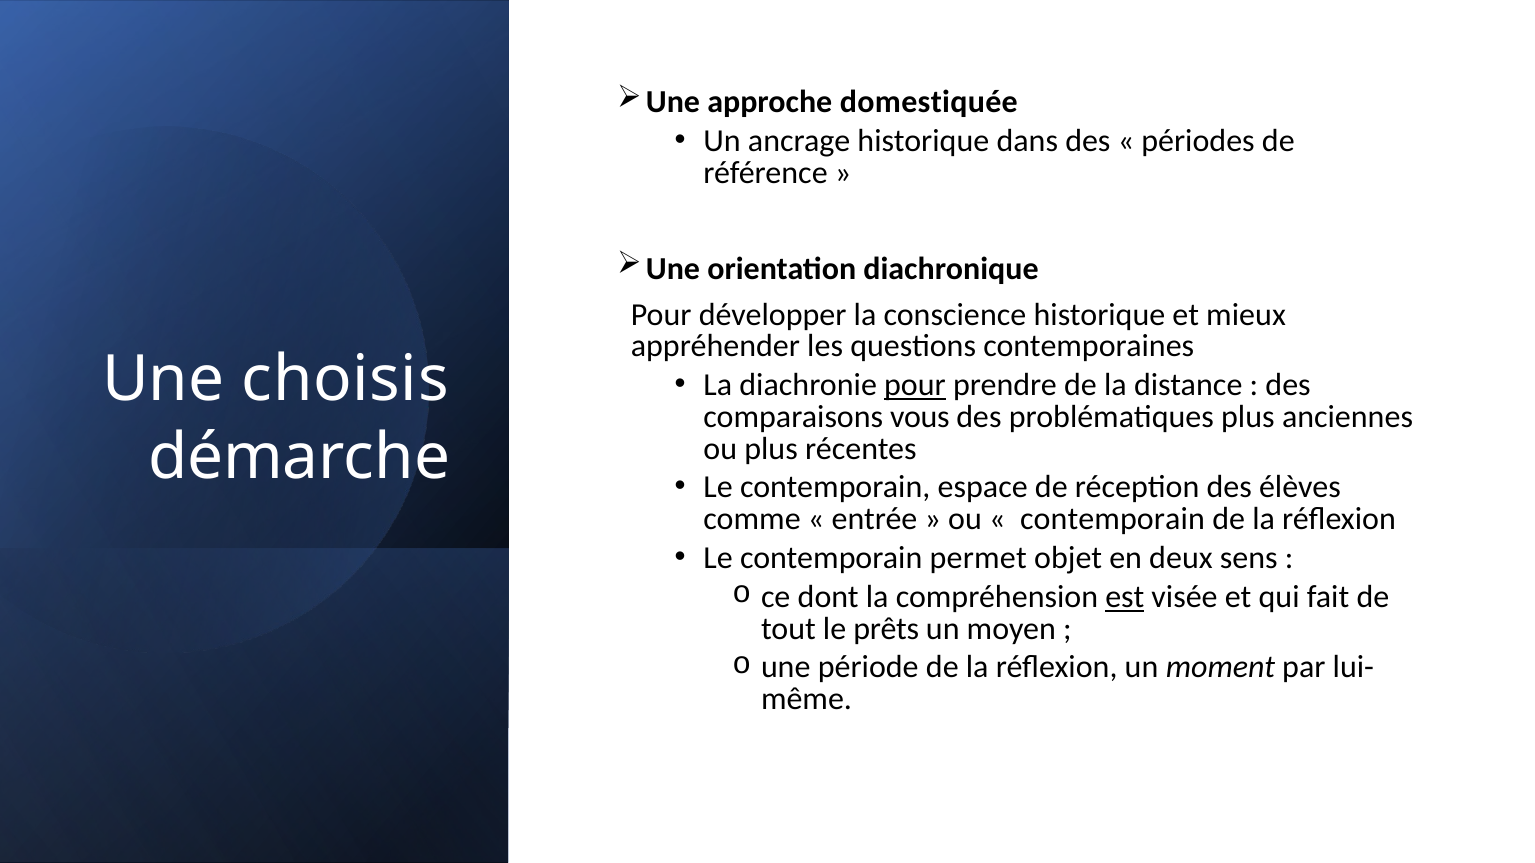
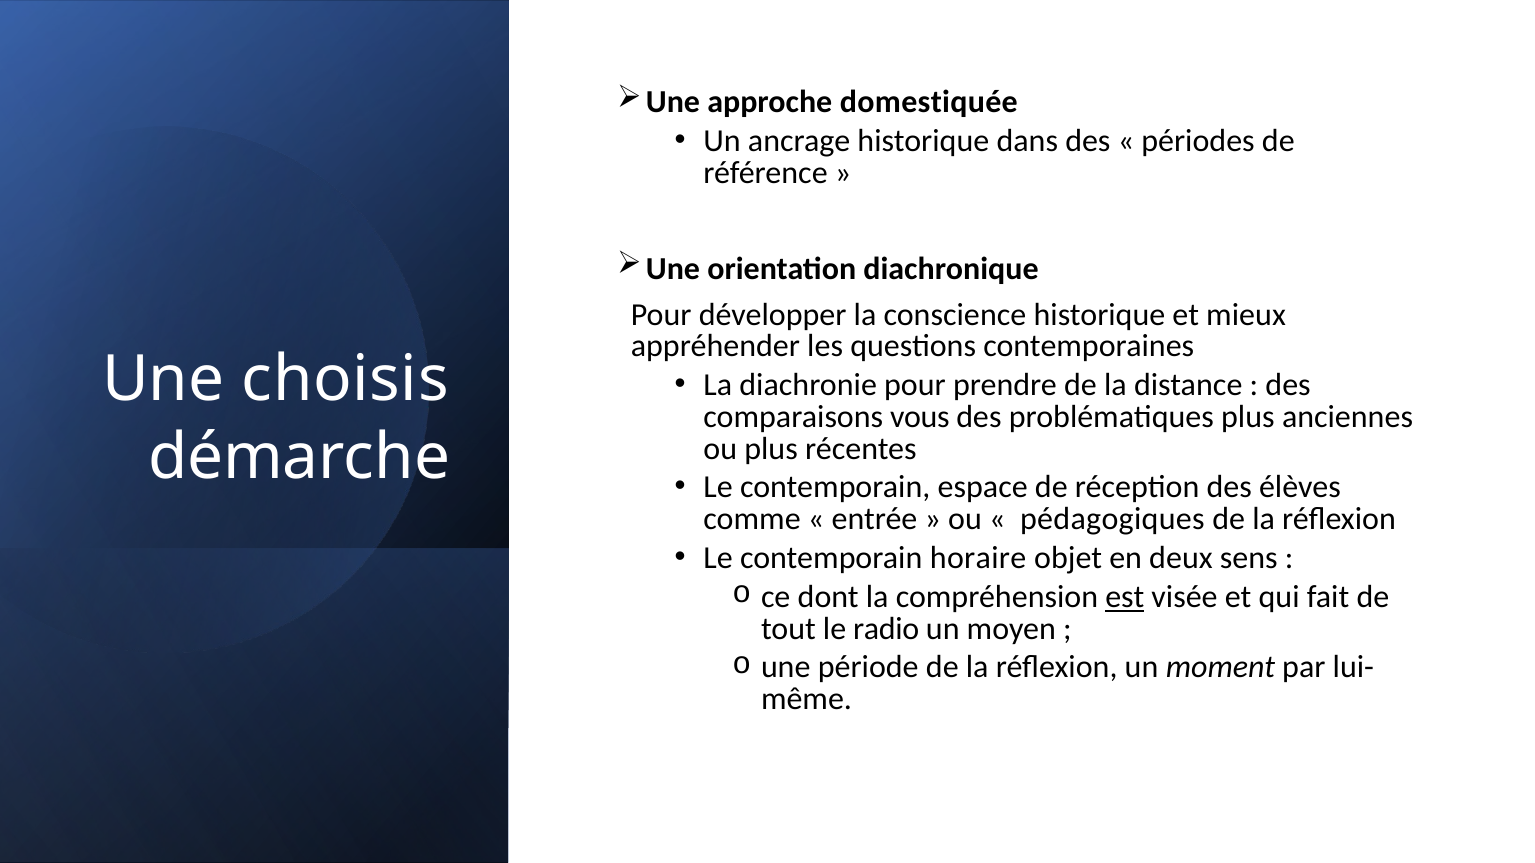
pour underline: present -> none (915, 385)
contemporain: contemporain -> pédagogiques (1112, 519)
permet: permet -> horaire (978, 558)
prêts: prêts -> radio (886, 629)
